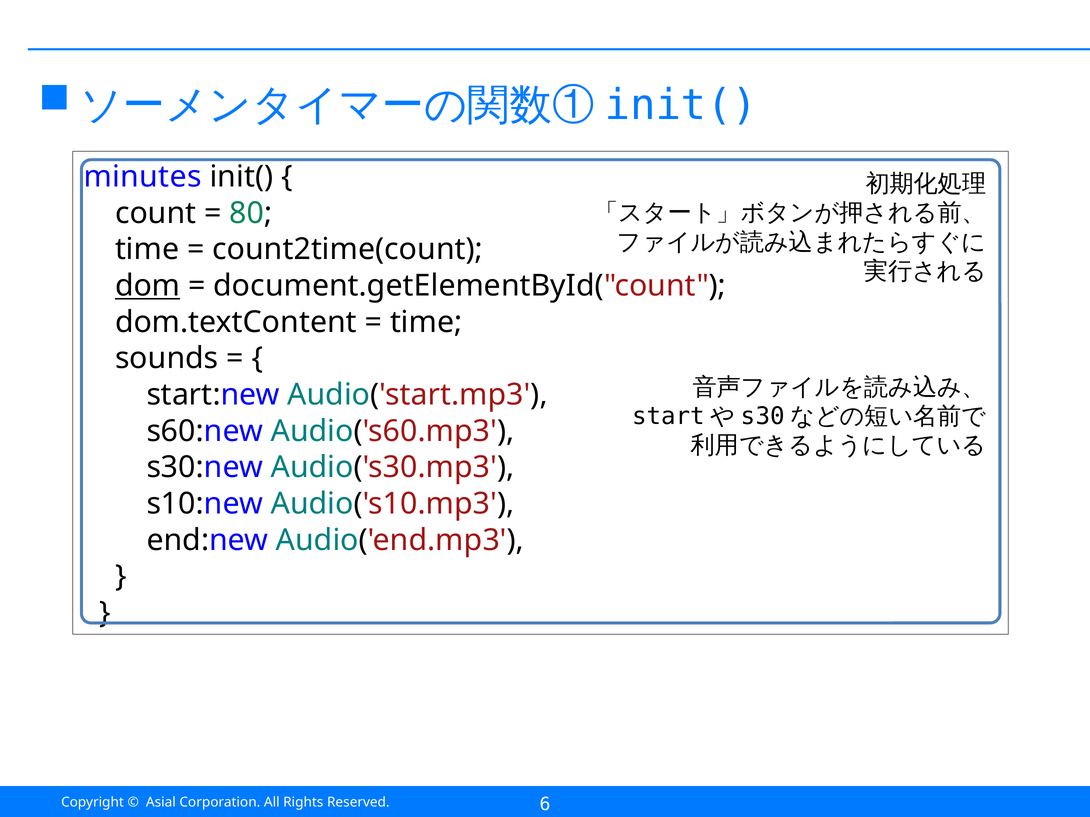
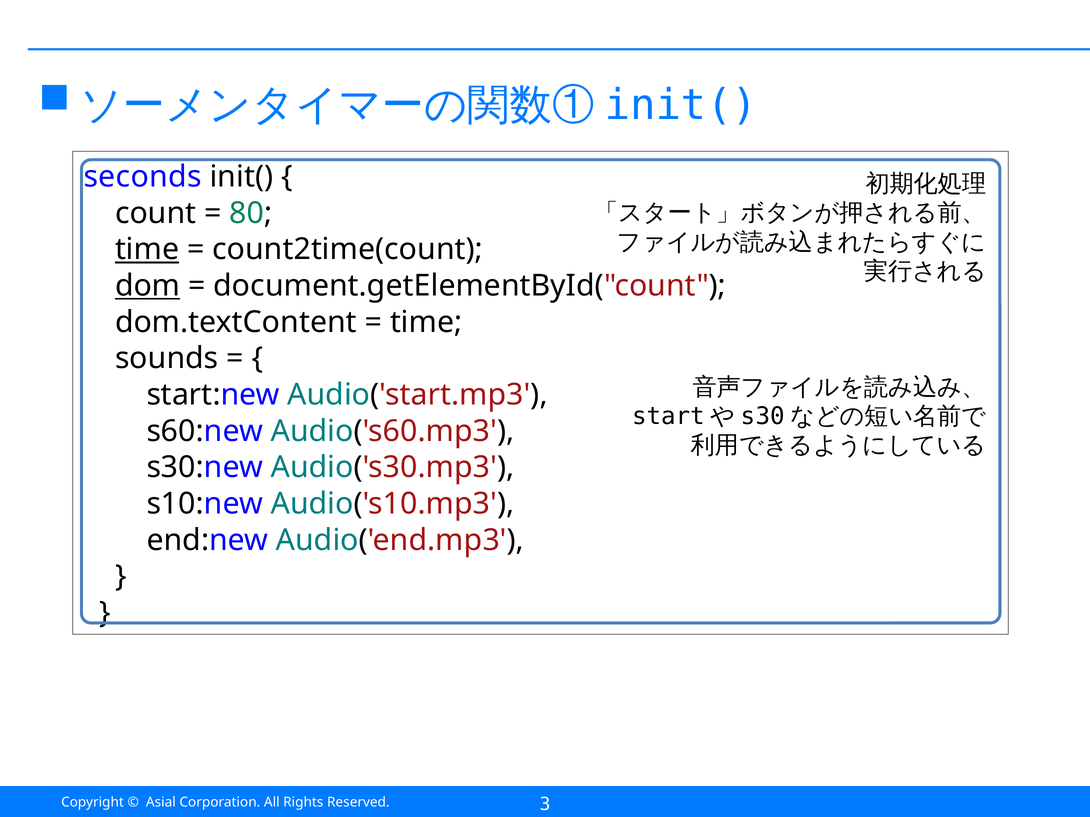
minutes: minutes -> seconds (143, 177)
time underline: none -> present (147, 250)
6: 6 -> 3 (545, 805)
